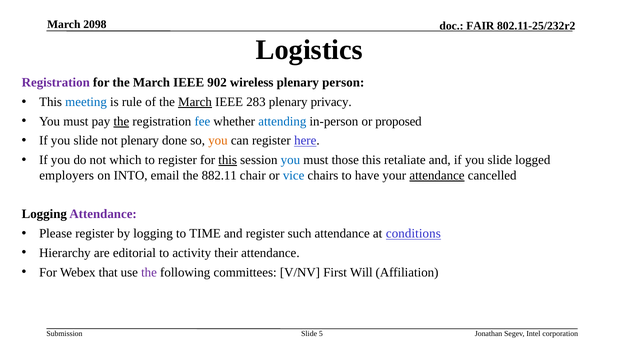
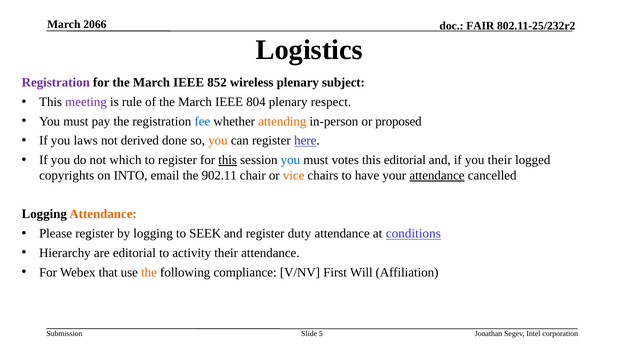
2098: 2098 -> 2066 (95, 25)
902: 902 -> 852 (217, 83)
person: person -> subject (343, 83)
meeting colour: blue -> purple (86, 102)
March underline: present -> none (195, 102)
283: 283 -> 804 (256, 102)
privacy: privacy -> respect (331, 102)
the underline: present -> none (121, 121)
attending colour: blue -> orange (282, 121)
slide: slide -> laws (86, 141)
not plenary: plenary -> derived (140, 141)
those: those -> votes (345, 160)
this retaliate: retaliate -> editorial (405, 160)
and if you slide: slide -> their (500, 160)
employers: employers -> copyrights (67, 176)
882.11: 882.11 -> 902.11 (219, 176)
vice colour: blue -> orange (294, 176)
Attendance colour: purple -> orange (103, 214)
TIME: TIME -> SEEK (205, 234)
such: such -> duty (299, 234)
the colour: purple -> orange (149, 272)
committees: committees -> compliance (245, 272)
